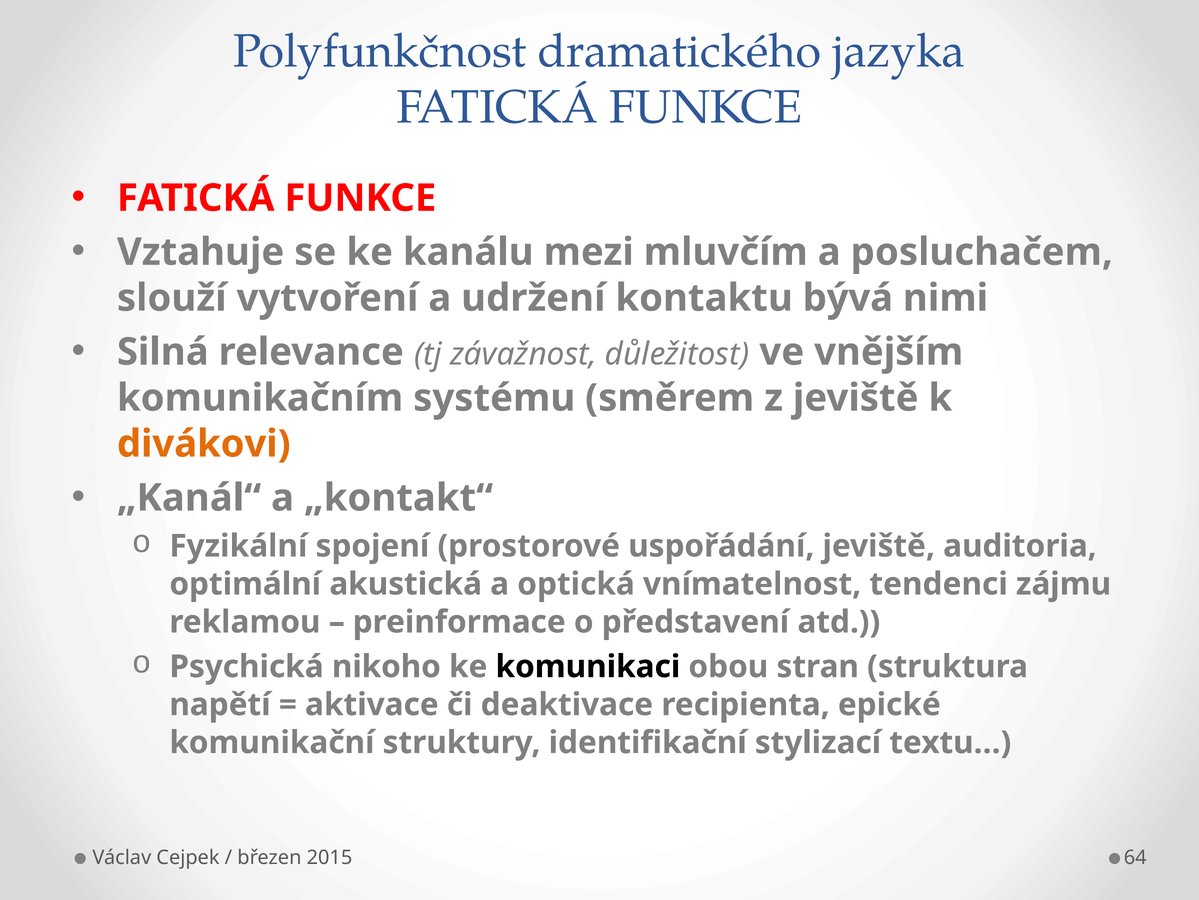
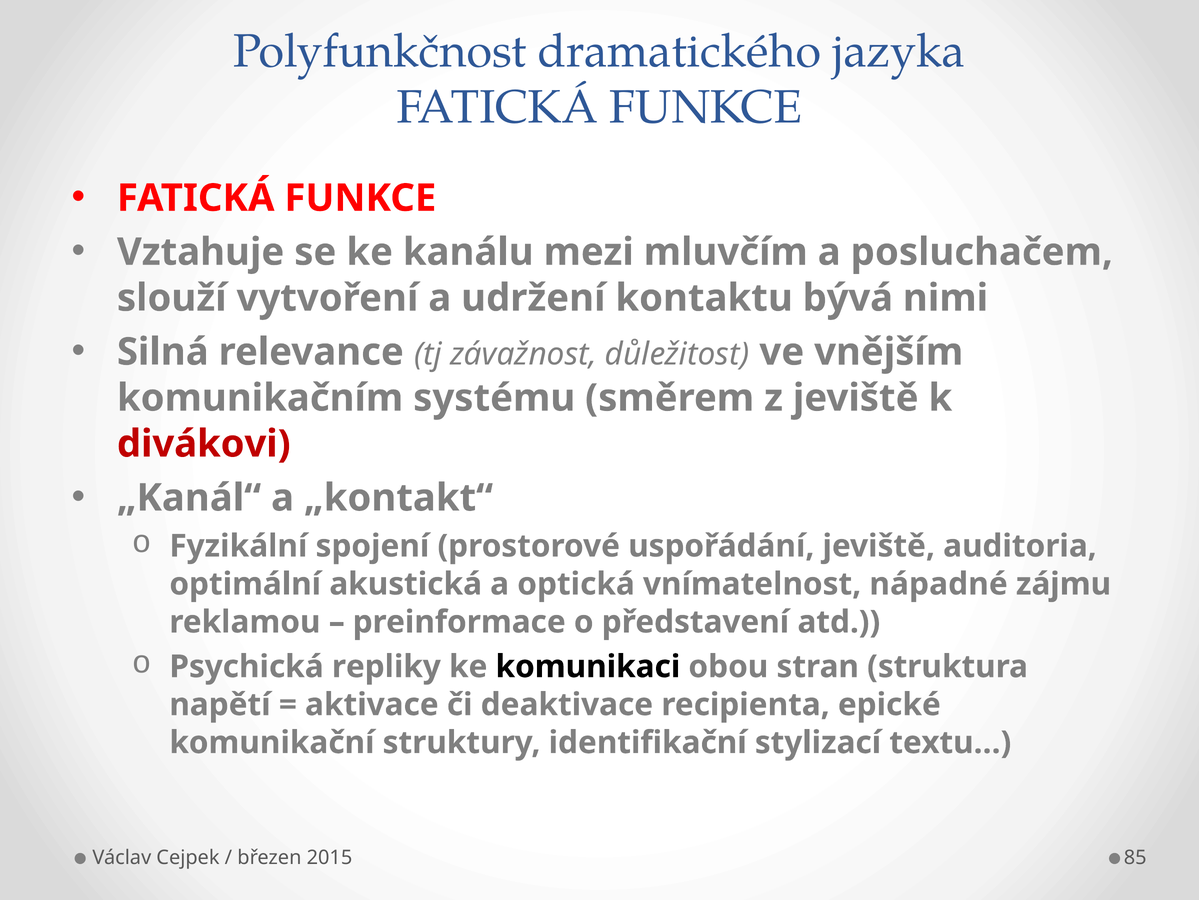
divákovi colour: orange -> red (204, 444)
tendenci: tendenci -> nápadné (939, 584)
nikoho: nikoho -> repliky (386, 666)
64: 64 -> 85 (1135, 857)
